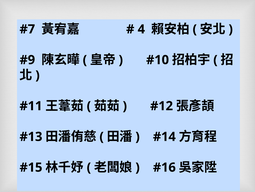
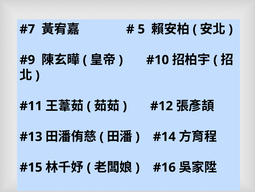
4: 4 -> 5 (141, 29)
